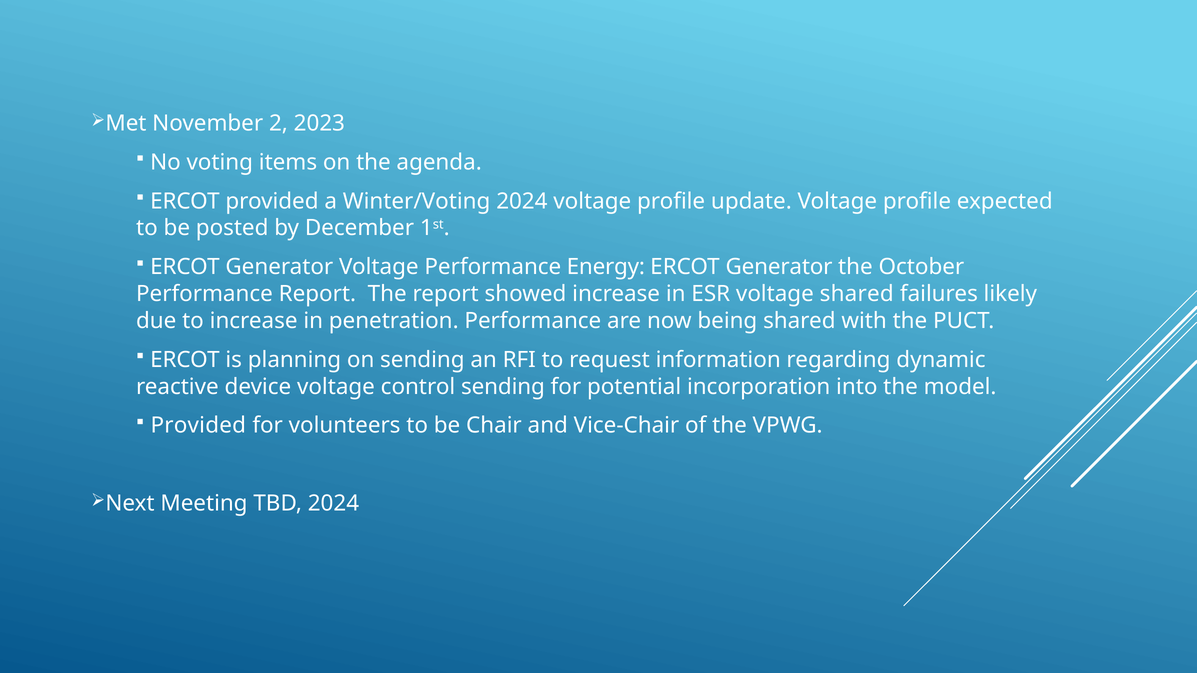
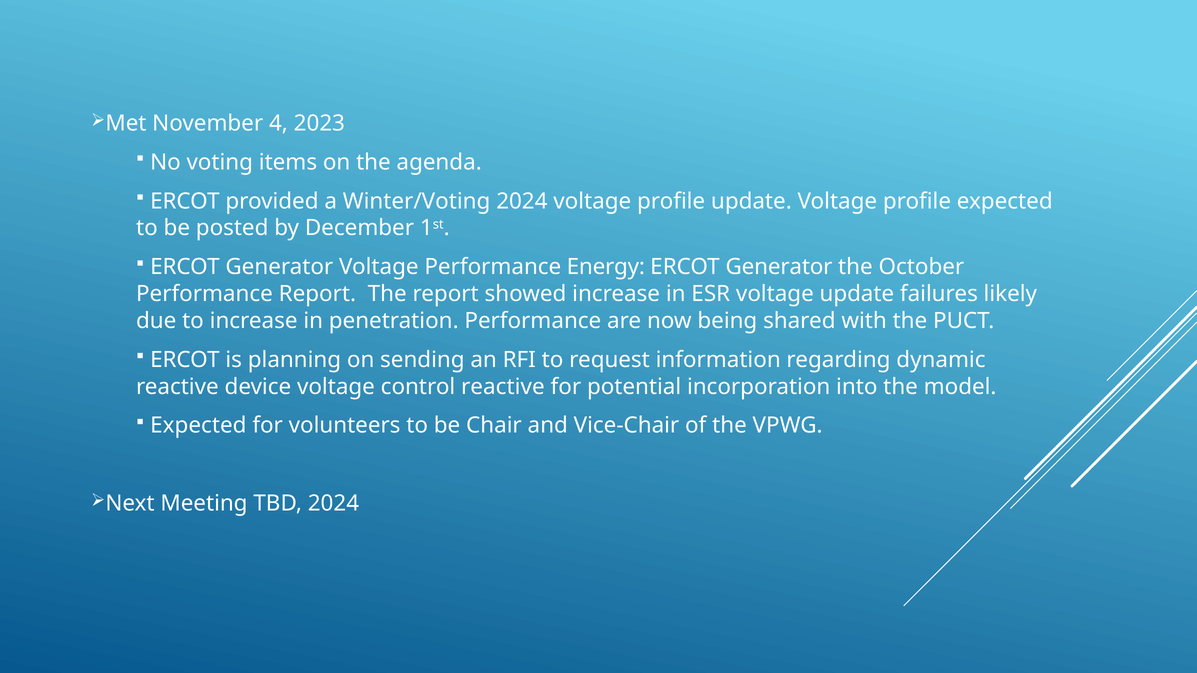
2: 2 -> 4 (278, 123)
voltage shared: shared -> update (857, 294)
control sending: sending -> reactive (503, 387)
Provided: Provided -> Expected (198, 426)
